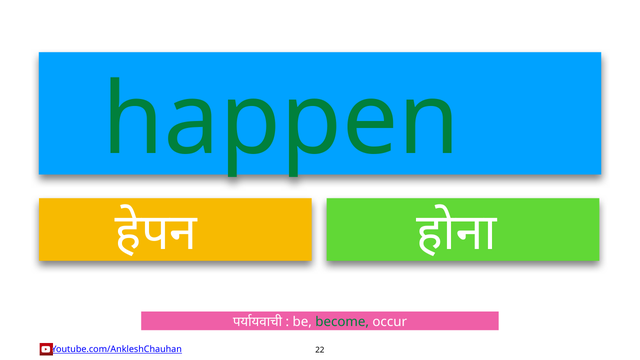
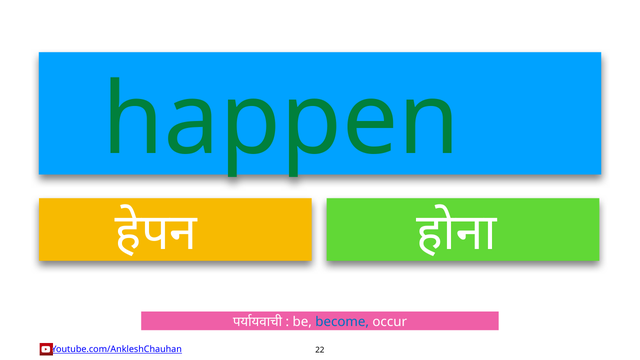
become colour: green -> blue (342, 322)
